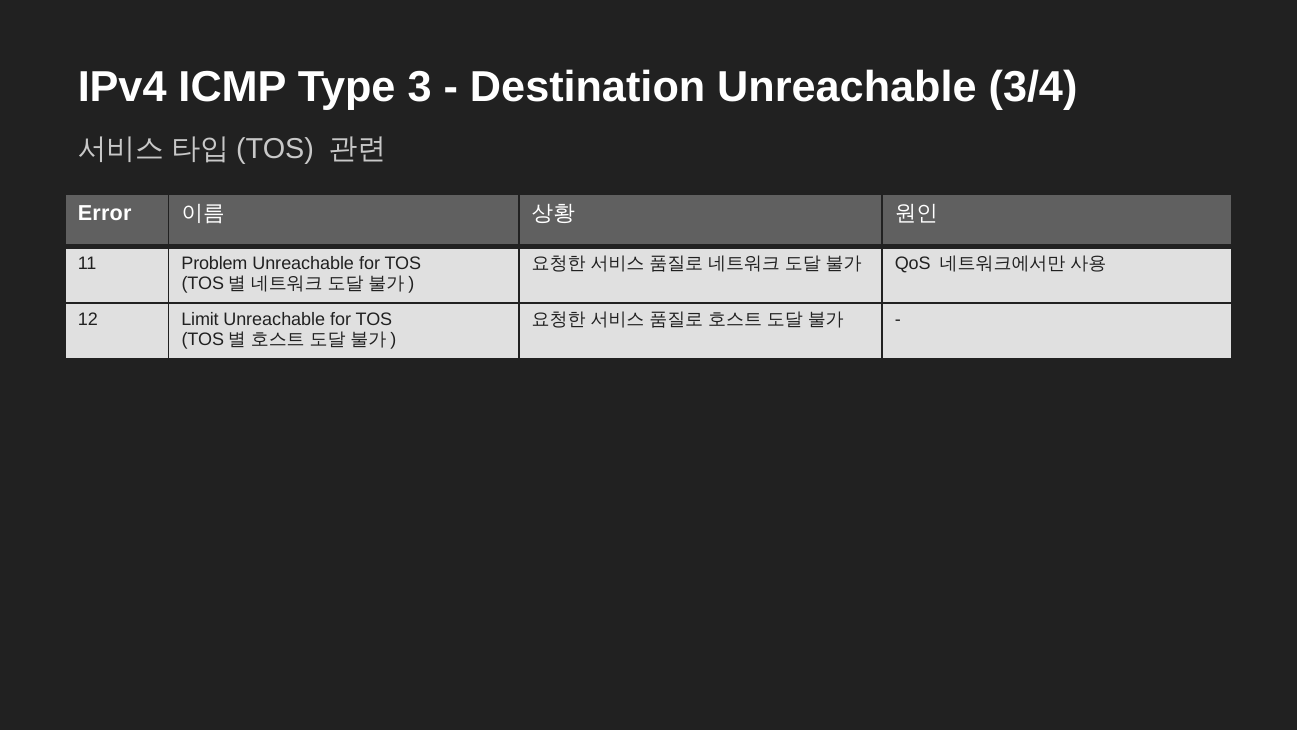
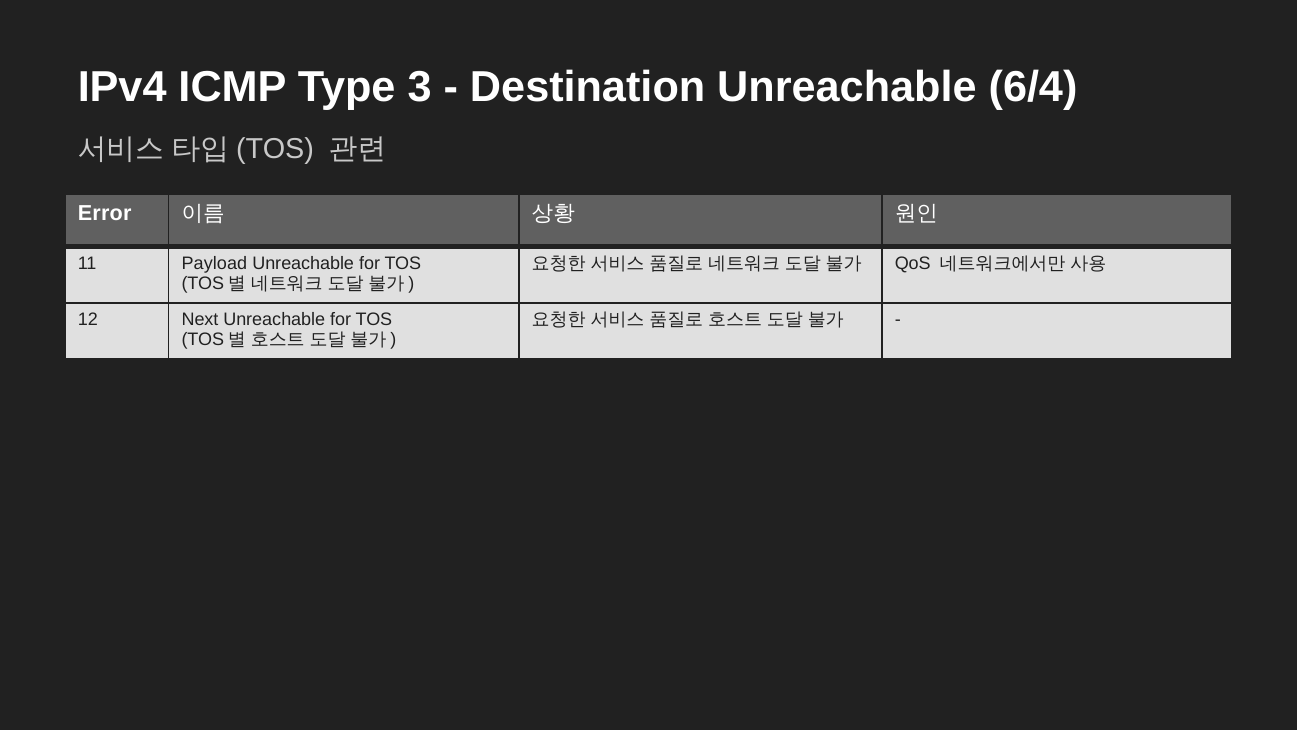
3/4: 3/4 -> 6/4 (1033, 87)
Problem: Problem -> Payload (214, 263)
Limit: Limit -> Next (200, 319)
